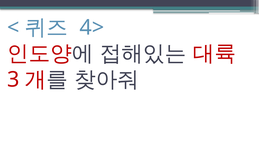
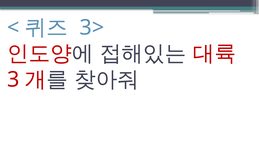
4>: 4> -> 3> (92, 28)
